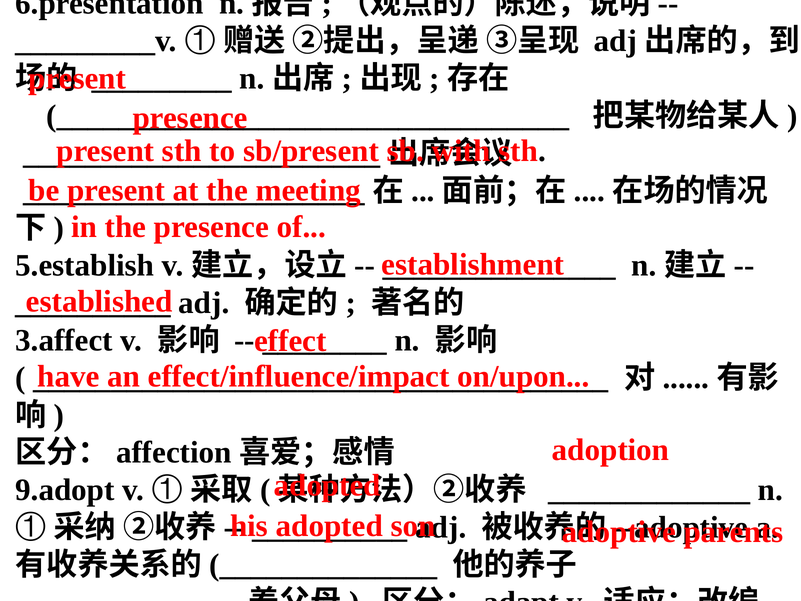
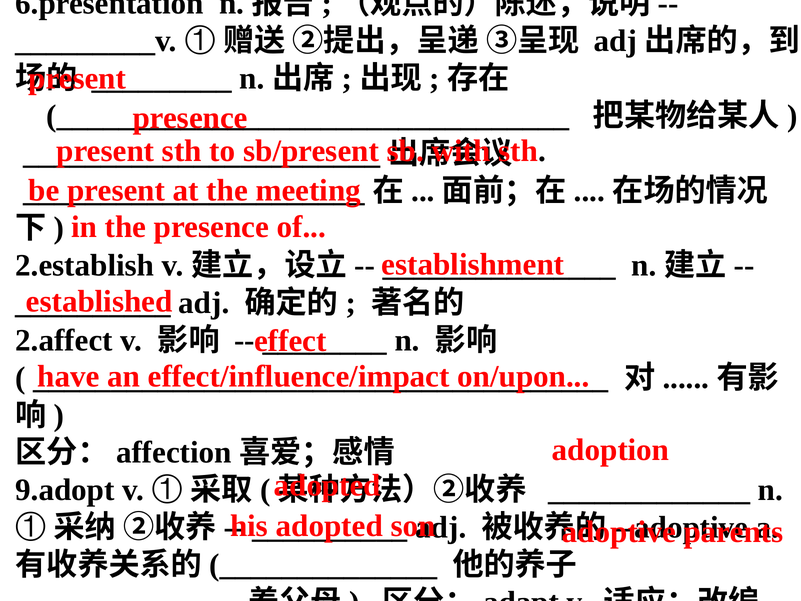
5.establish: 5.establish -> 2.establish (85, 265)
3.affect: 3.affect -> 2.affect (64, 340)
